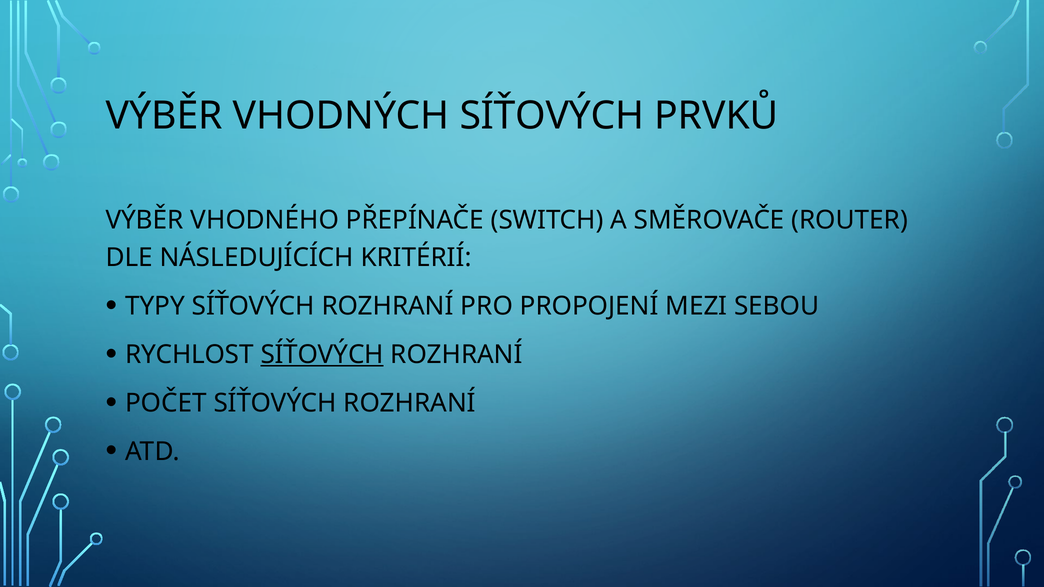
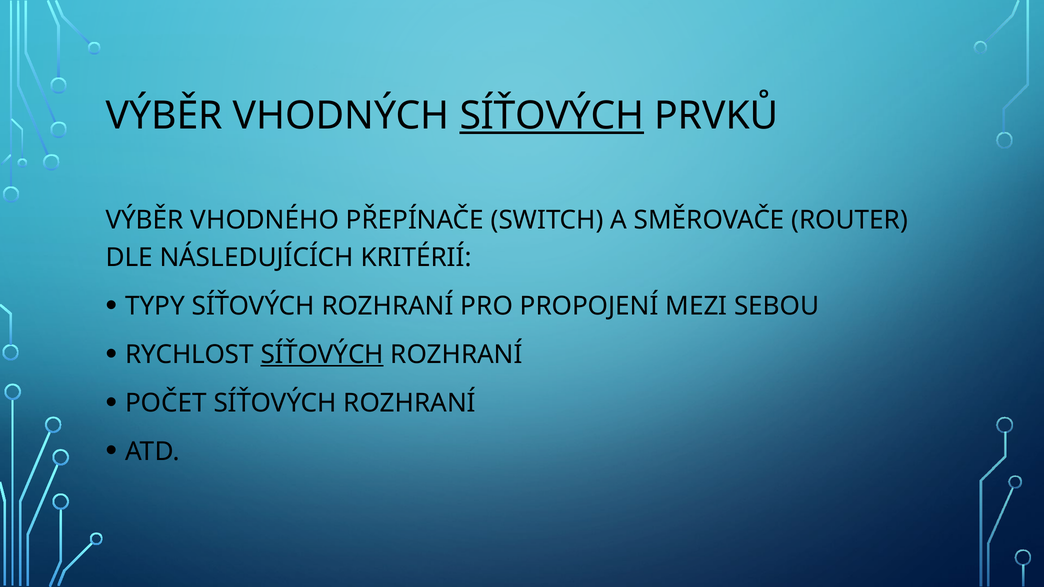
SÍŤOVÝCH underline: none -> present (552, 116)
